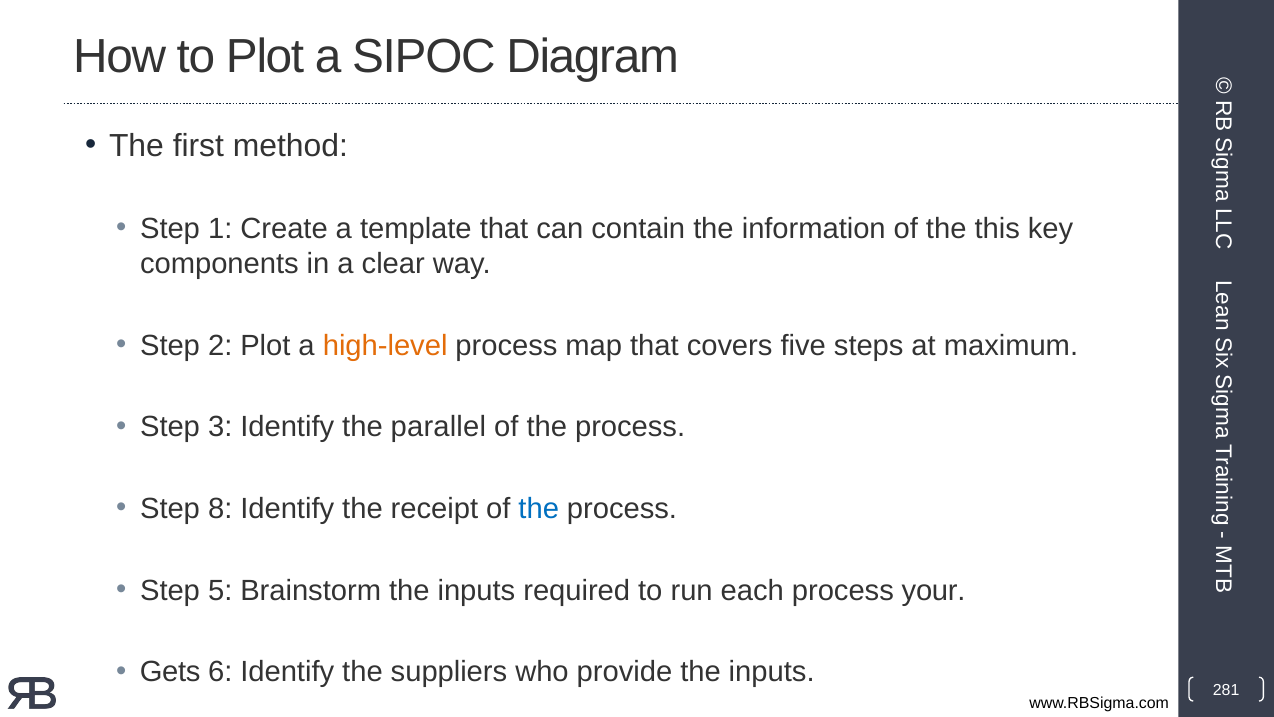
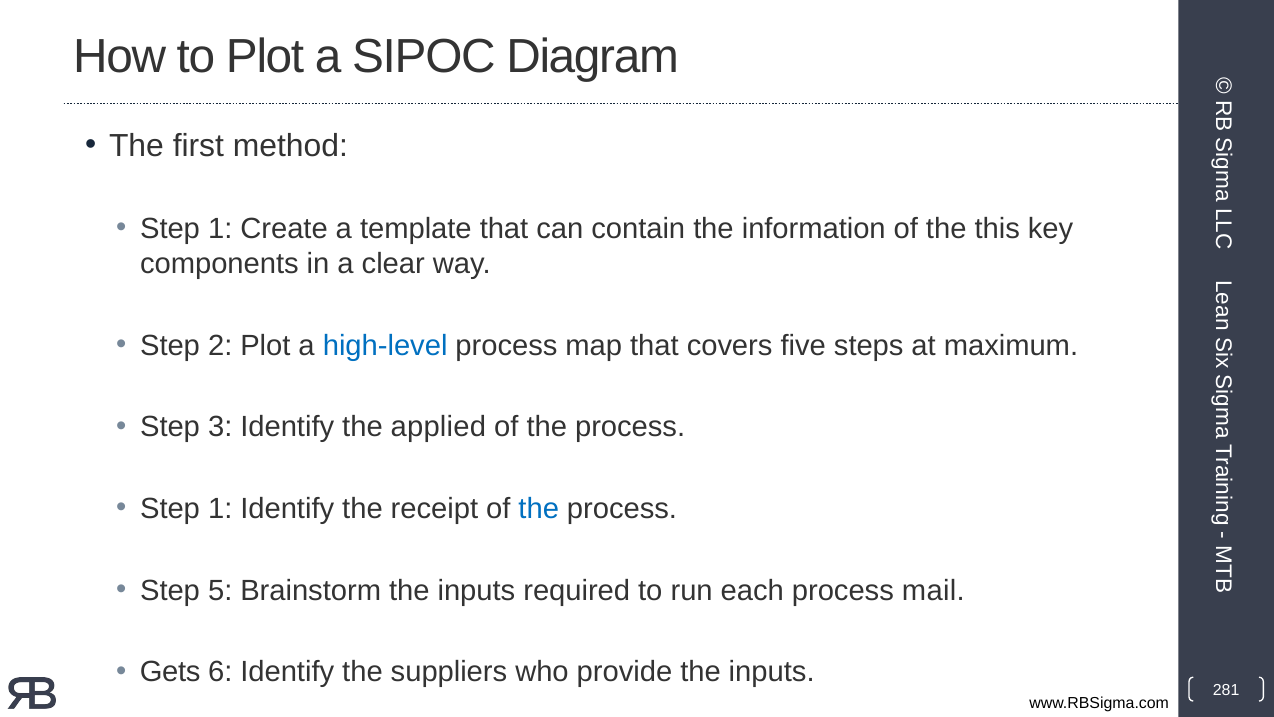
high-level colour: orange -> blue (385, 345)
parallel: parallel -> applied (438, 427)
8: 8 -> 1 (220, 508)
your: your -> mail (933, 590)
